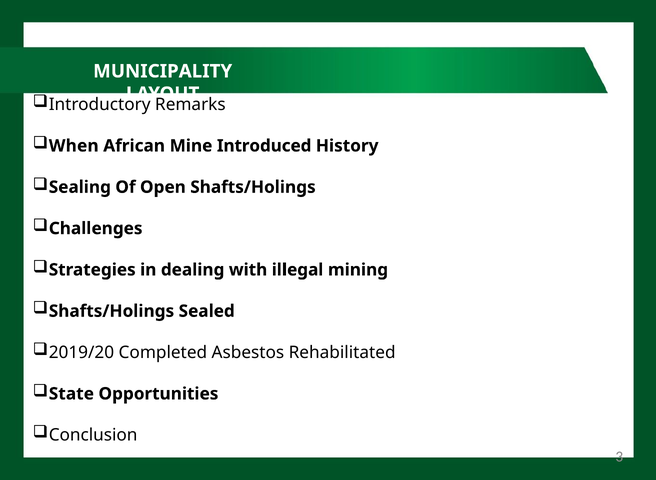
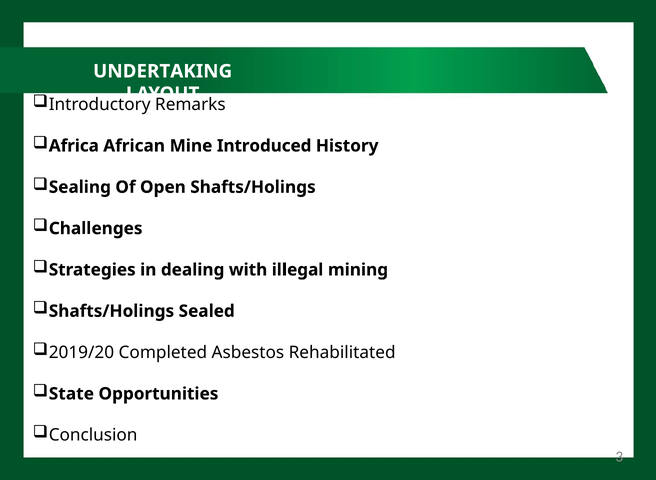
MUNICIPALITY: MUNICIPALITY -> UNDERTAKING (163, 71)
When: When -> Africa (74, 146)
